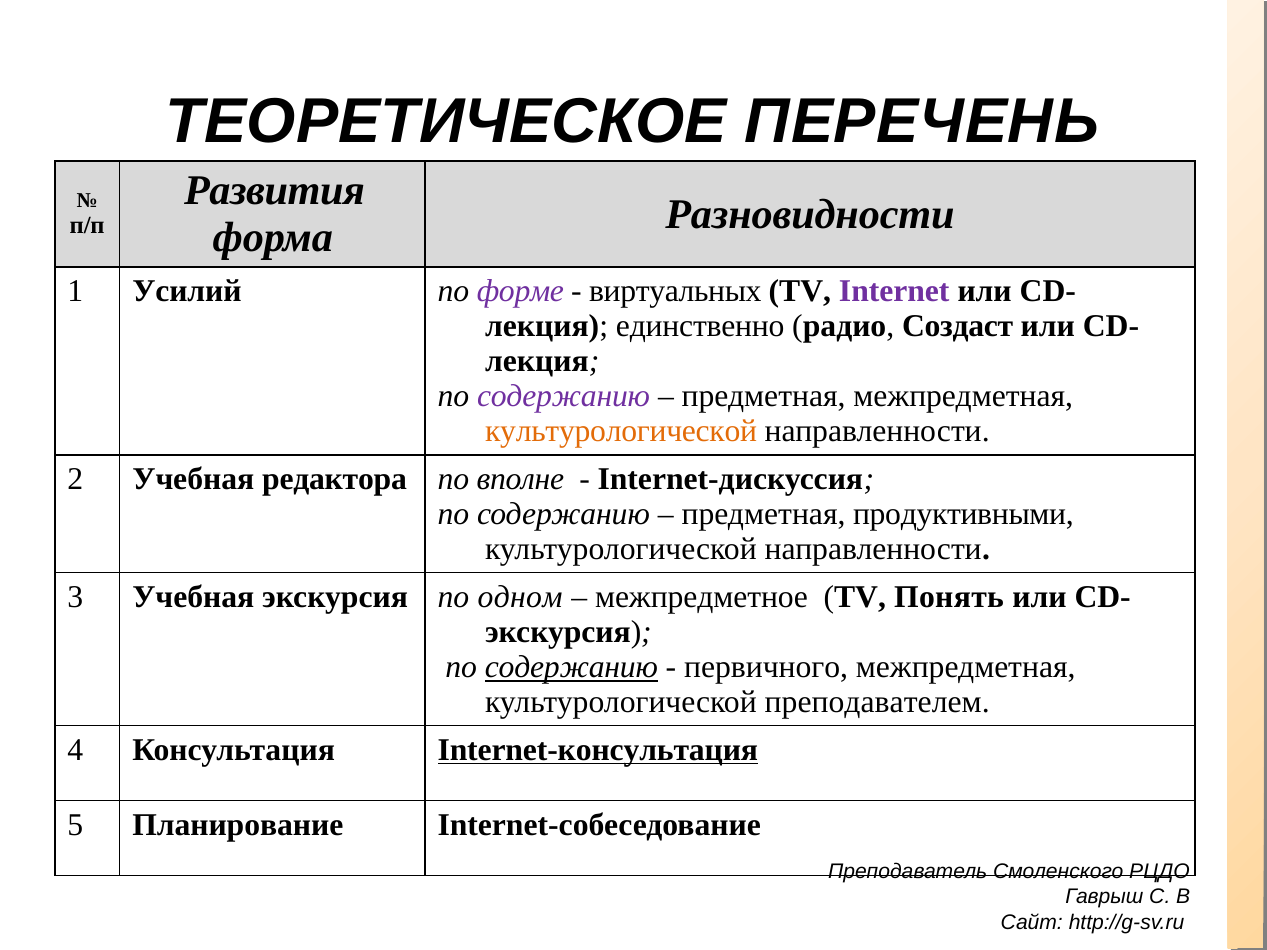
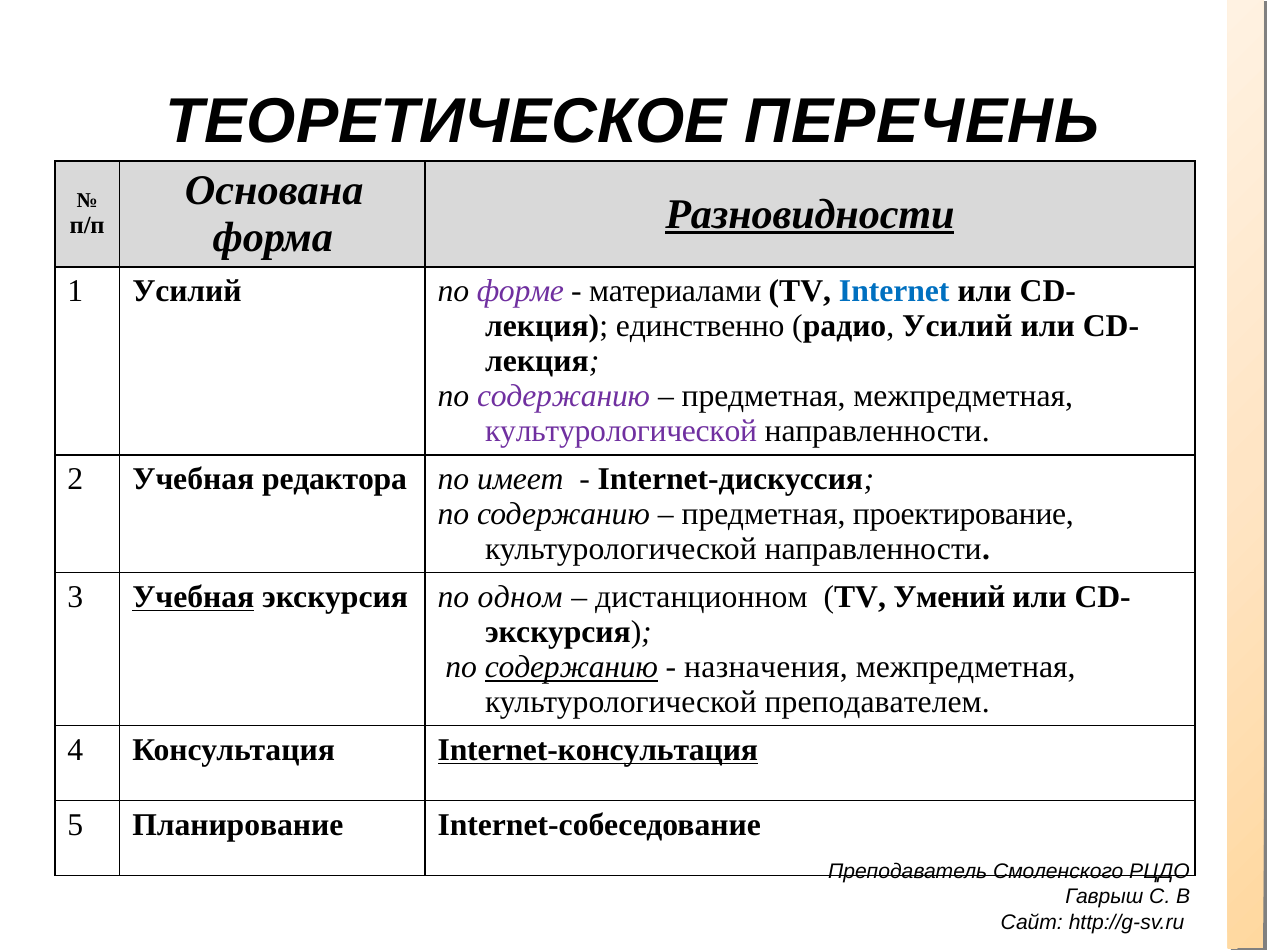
Развития: Развития -> Основана (274, 191)
Разновидности underline: none -> present (810, 214)
виртуальных: виртуальных -> материалами (675, 291)
Internet colour: purple -> blue (894, 291)
радио Создаст: Создаст -> Усилий (957, 326)
культурологической colour: orange -> purple (621, 431)
вполне: вполне -> имеет (520, 479)
продуктивными: продуктивными -> проектирование (963, 514)
Учебная underline: none -> present (193, 597)
межпредметное: межпредметное -> дистанционном (701, 597)
Понять: Понять -> Умений (949, 597)
первичного: первичного -> назначения (766, 667)
